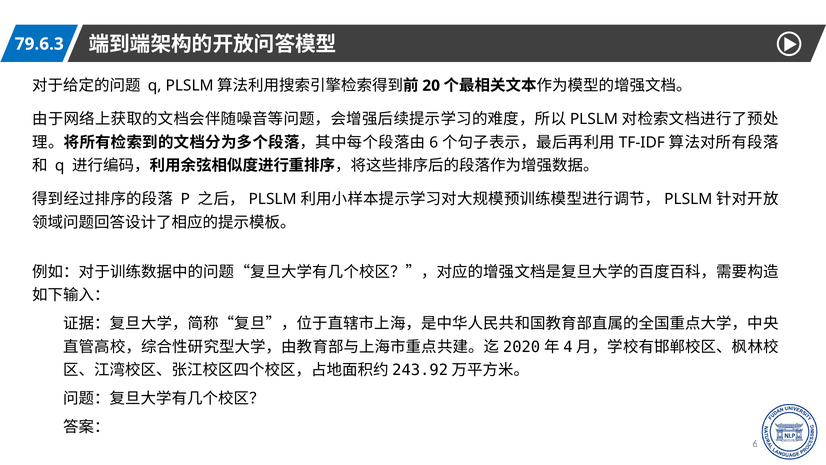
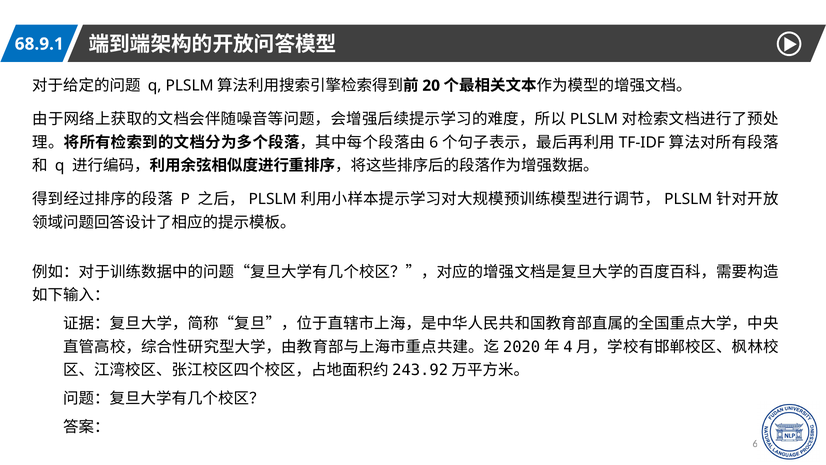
79.6.3: 79.6.3 -> 68.9.1 (39, 44)
